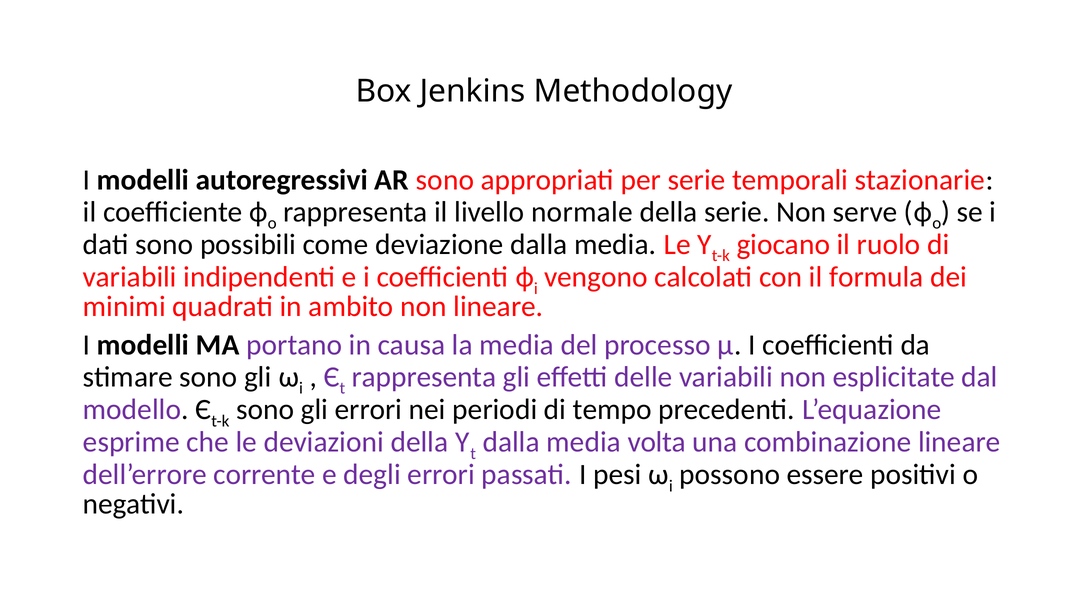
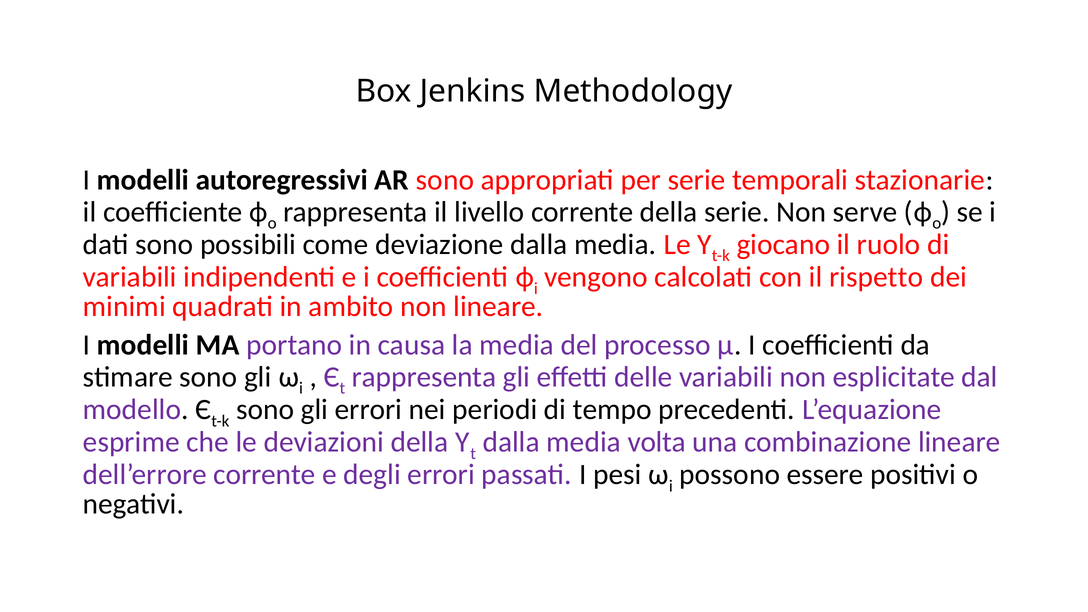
livello normale: normale -> corrente (582, 212)
formula: formula -> rispetto (876, 277)
